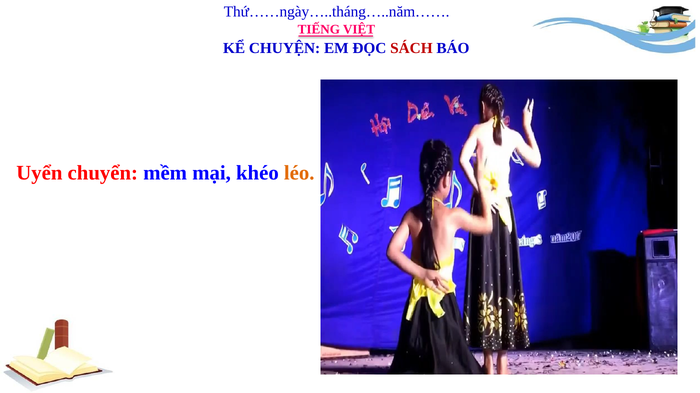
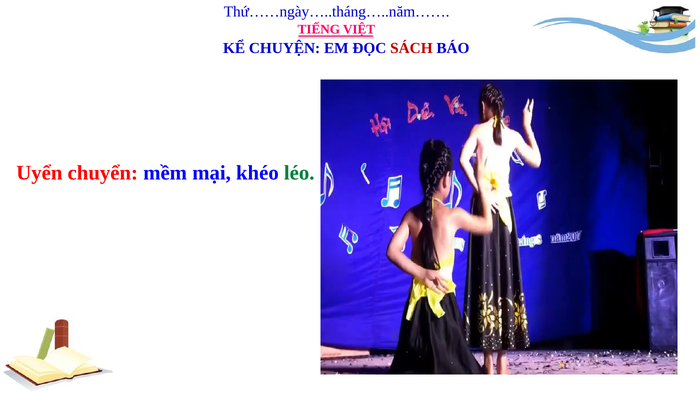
léo colour: orange -> green (299, 173)
